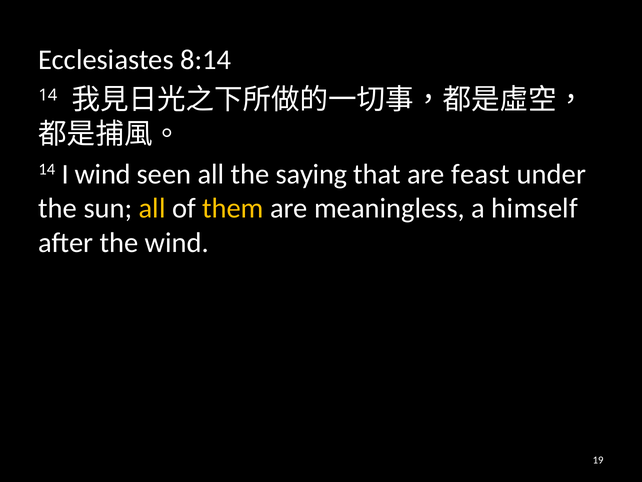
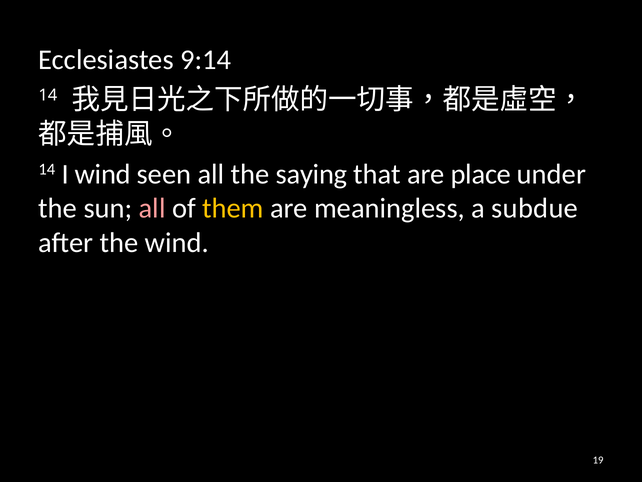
8:14: 8:14 -> 9:14 (206, 60)
feast: feast -> place (481, 174)
all colour: yellow -> pink (152, 208)
himself: himself -> subdue (535, 208)
